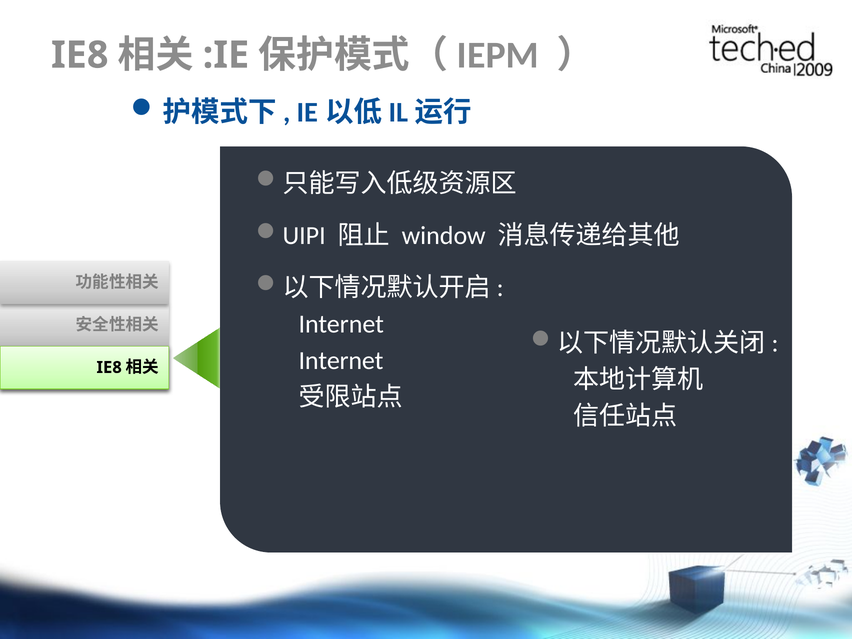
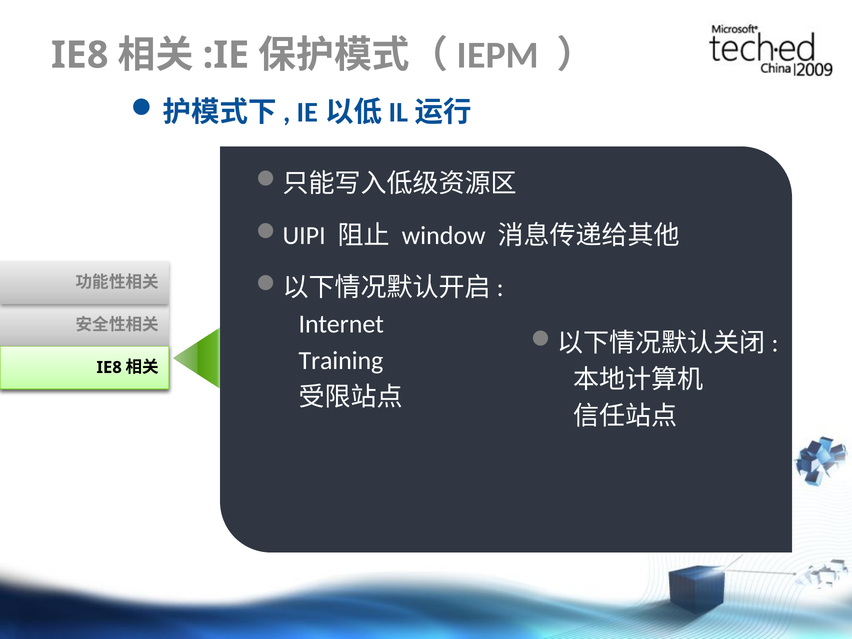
Internet: Internet -> Training (341, 361)
